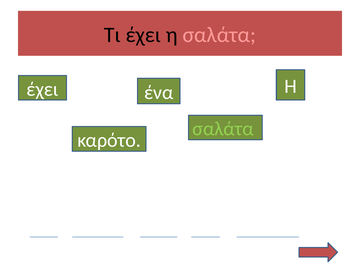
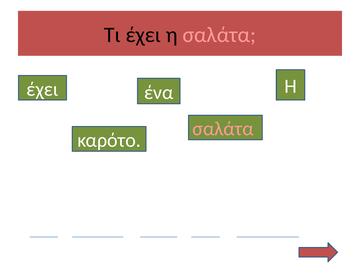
σαλάτα colour: light green -> pink (223, 129)
